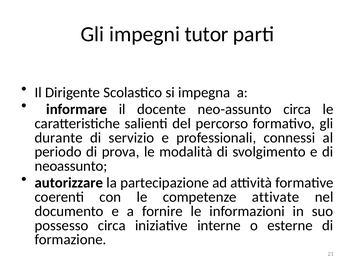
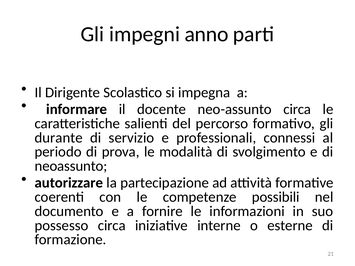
tutor: tutor -> anno (207, 34)
attivate: attivate -> possibili (276, 197)
